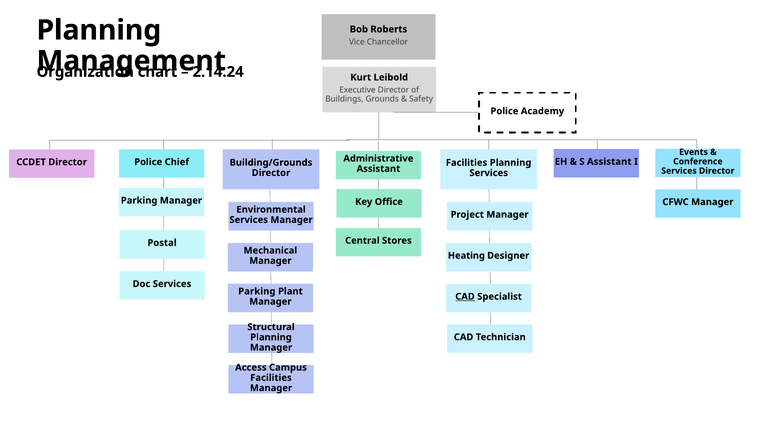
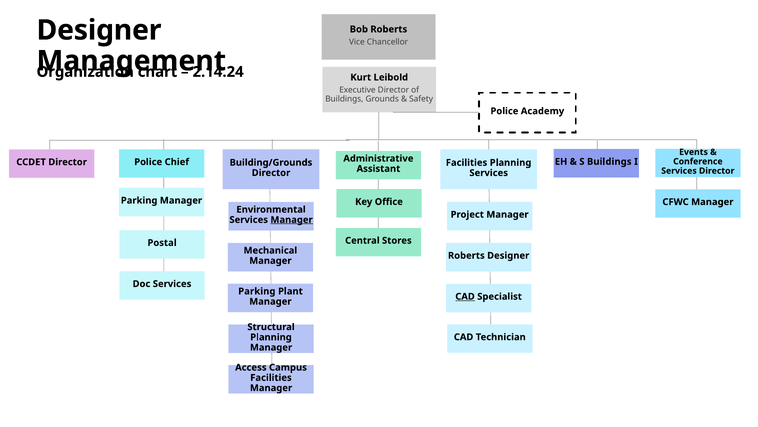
Planning: Planning -> Designer (99, 30)
S Assistant: Assistant -> Buildings (609, 161)
Manager underline: none -> present (292, 219)
Heating: Heating -> Roberts (466, 255)
